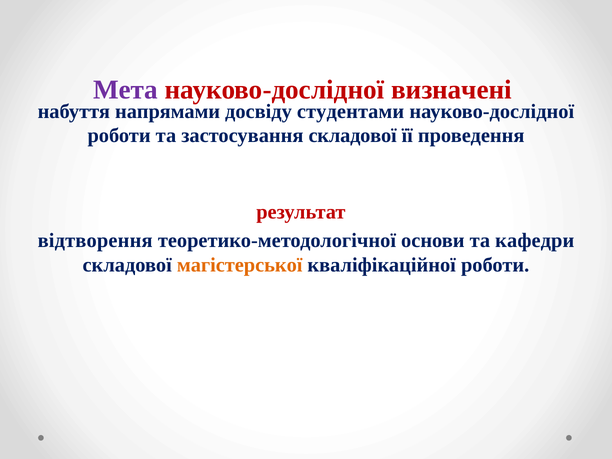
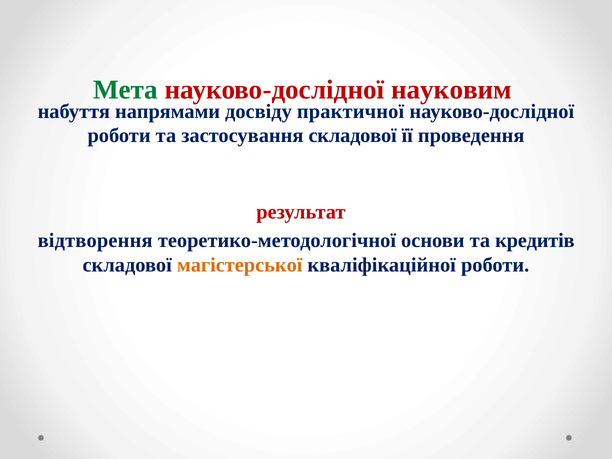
Мета colour: purple -> green (125, 90)
визначені: визначені -> науковим (452, 90)
студентами: студентами -> практичної (351, 111)
кафедри: кафедри -> кредитів (535, 240)
